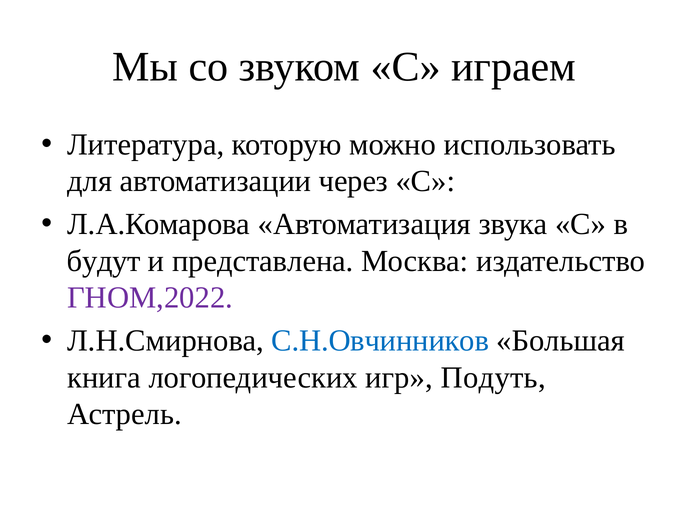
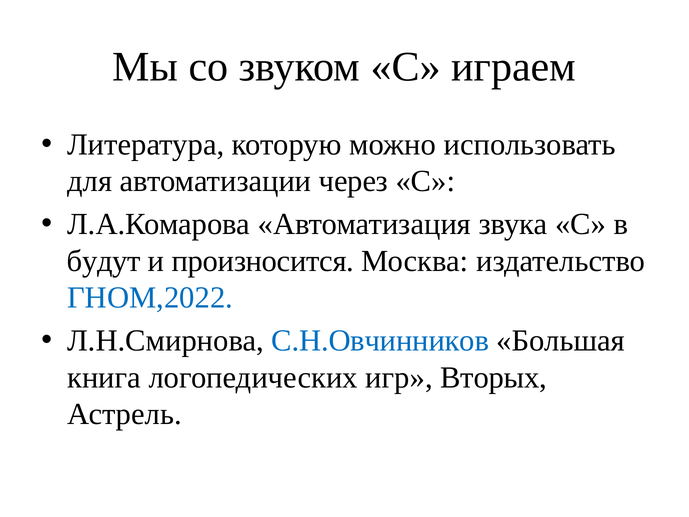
представлена: представлена -> произносится (263, 261)
ГНОМ,2022 colour: purple -> blue (150, 298)
Подуть: Подуть -> Вторых (494, 377)
